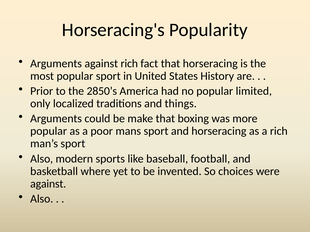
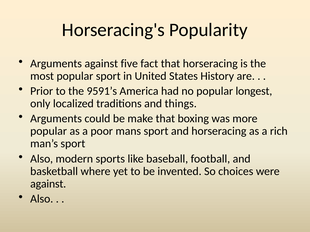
against rich: rich -> five (129, 64)
2850’s: 2850’s -> 9591’s (102, 91)
limited: limited -> longest (254, 91)
